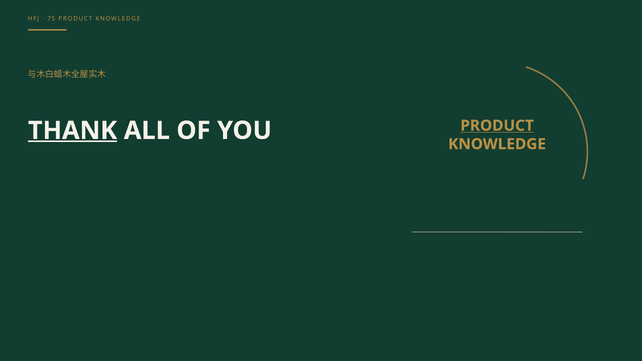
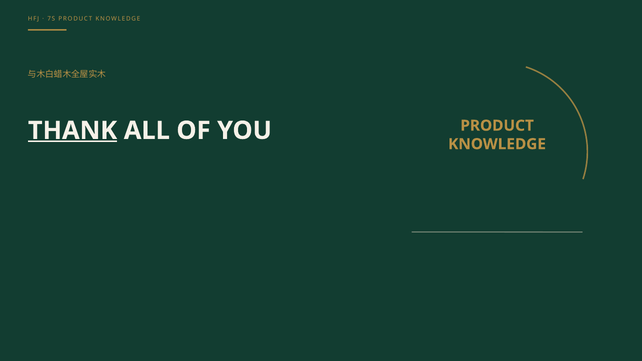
PRODUCT underline: present -> none (497, 126)
